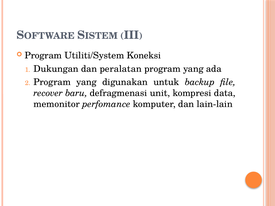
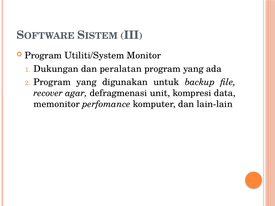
Koneksi: Koneksi -> Monitor (144, 56)
baru: baru -> agar (76, 93)
